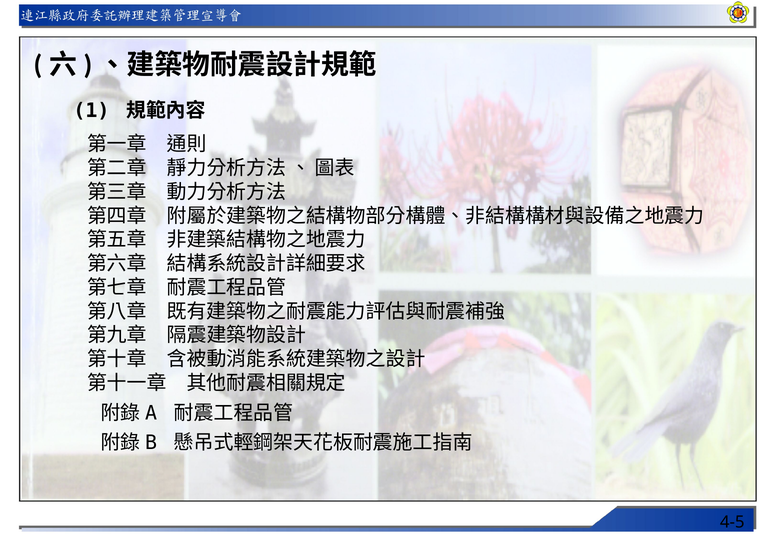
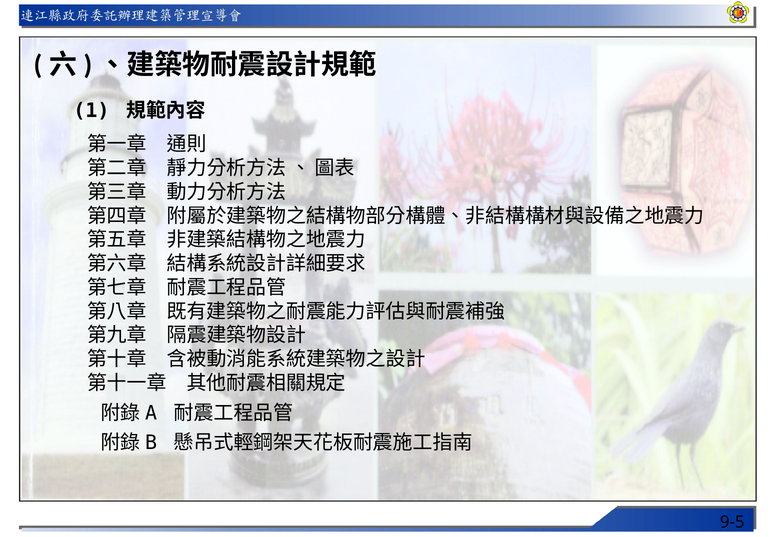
4-5: 4-5 -> 9-5 (732, 522)
